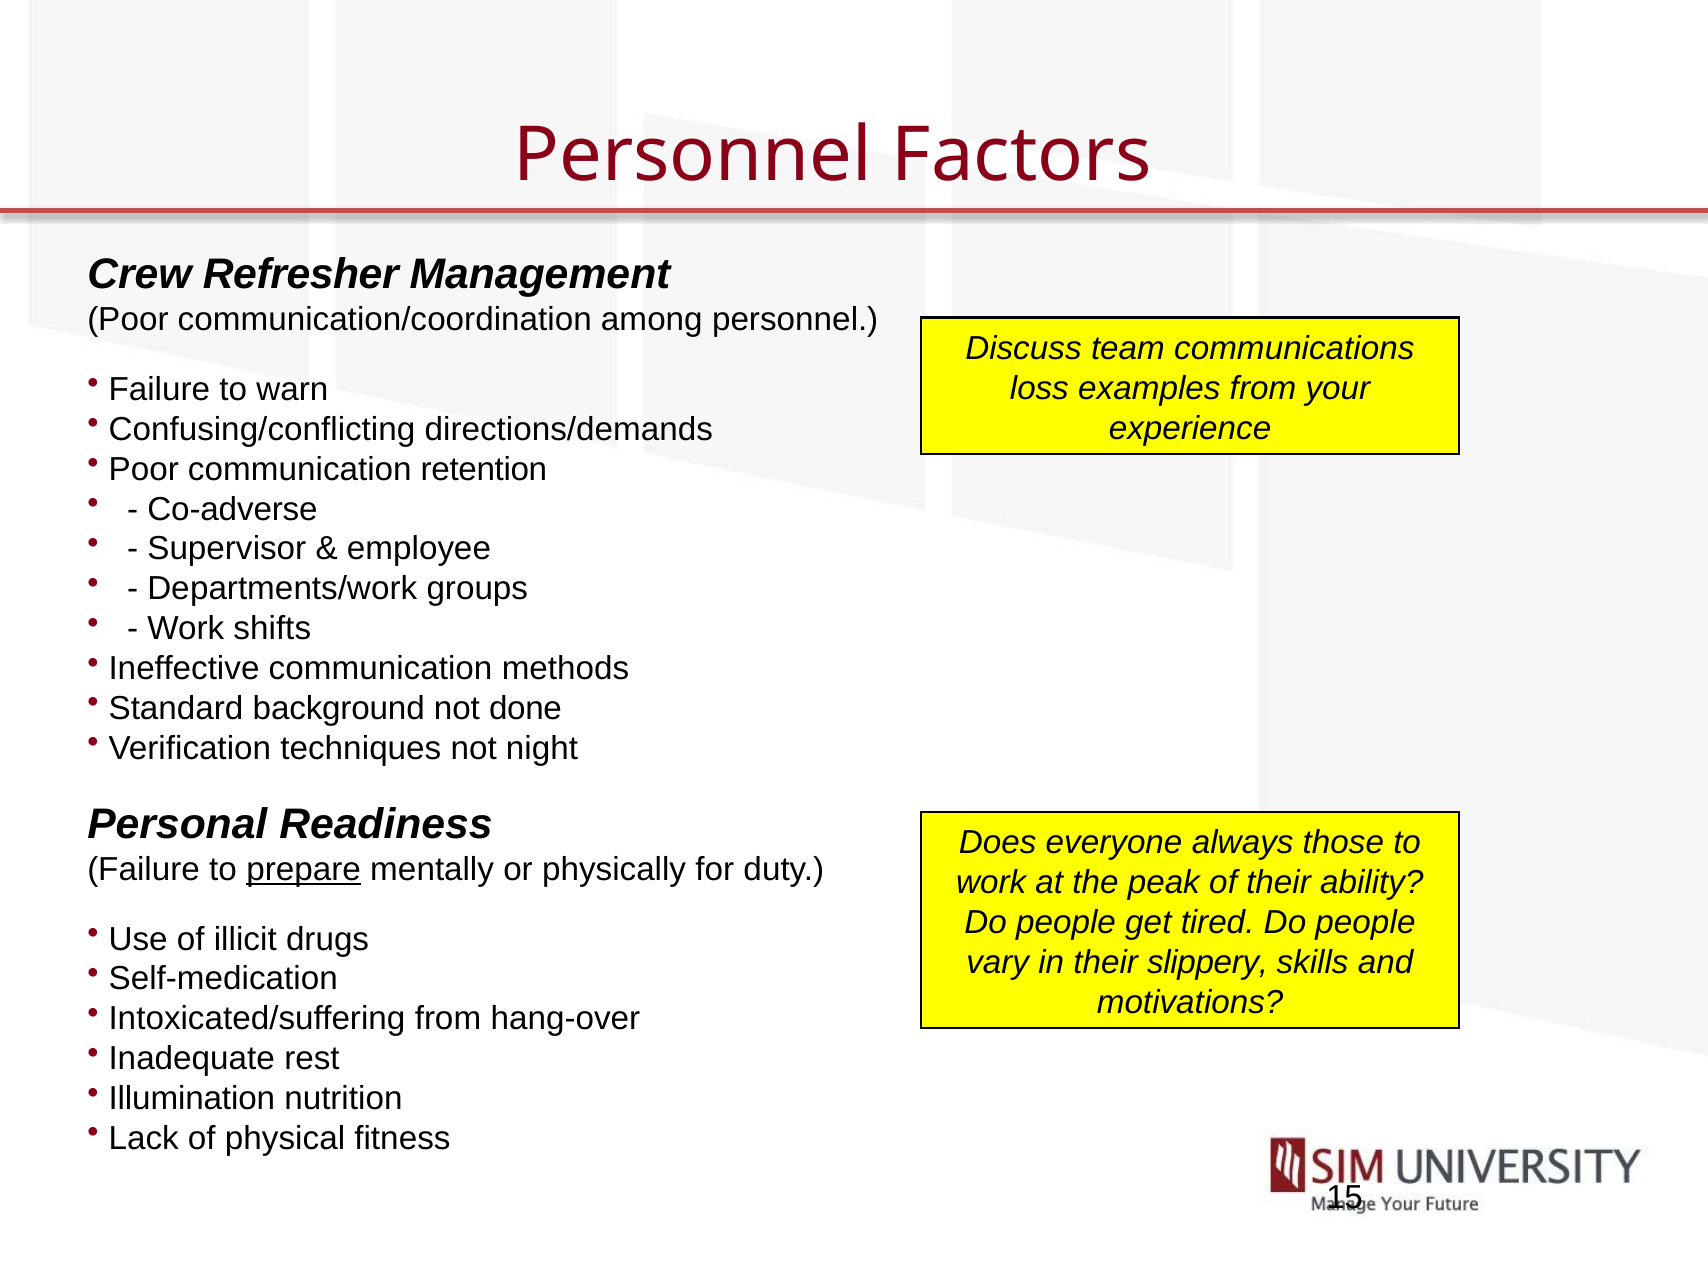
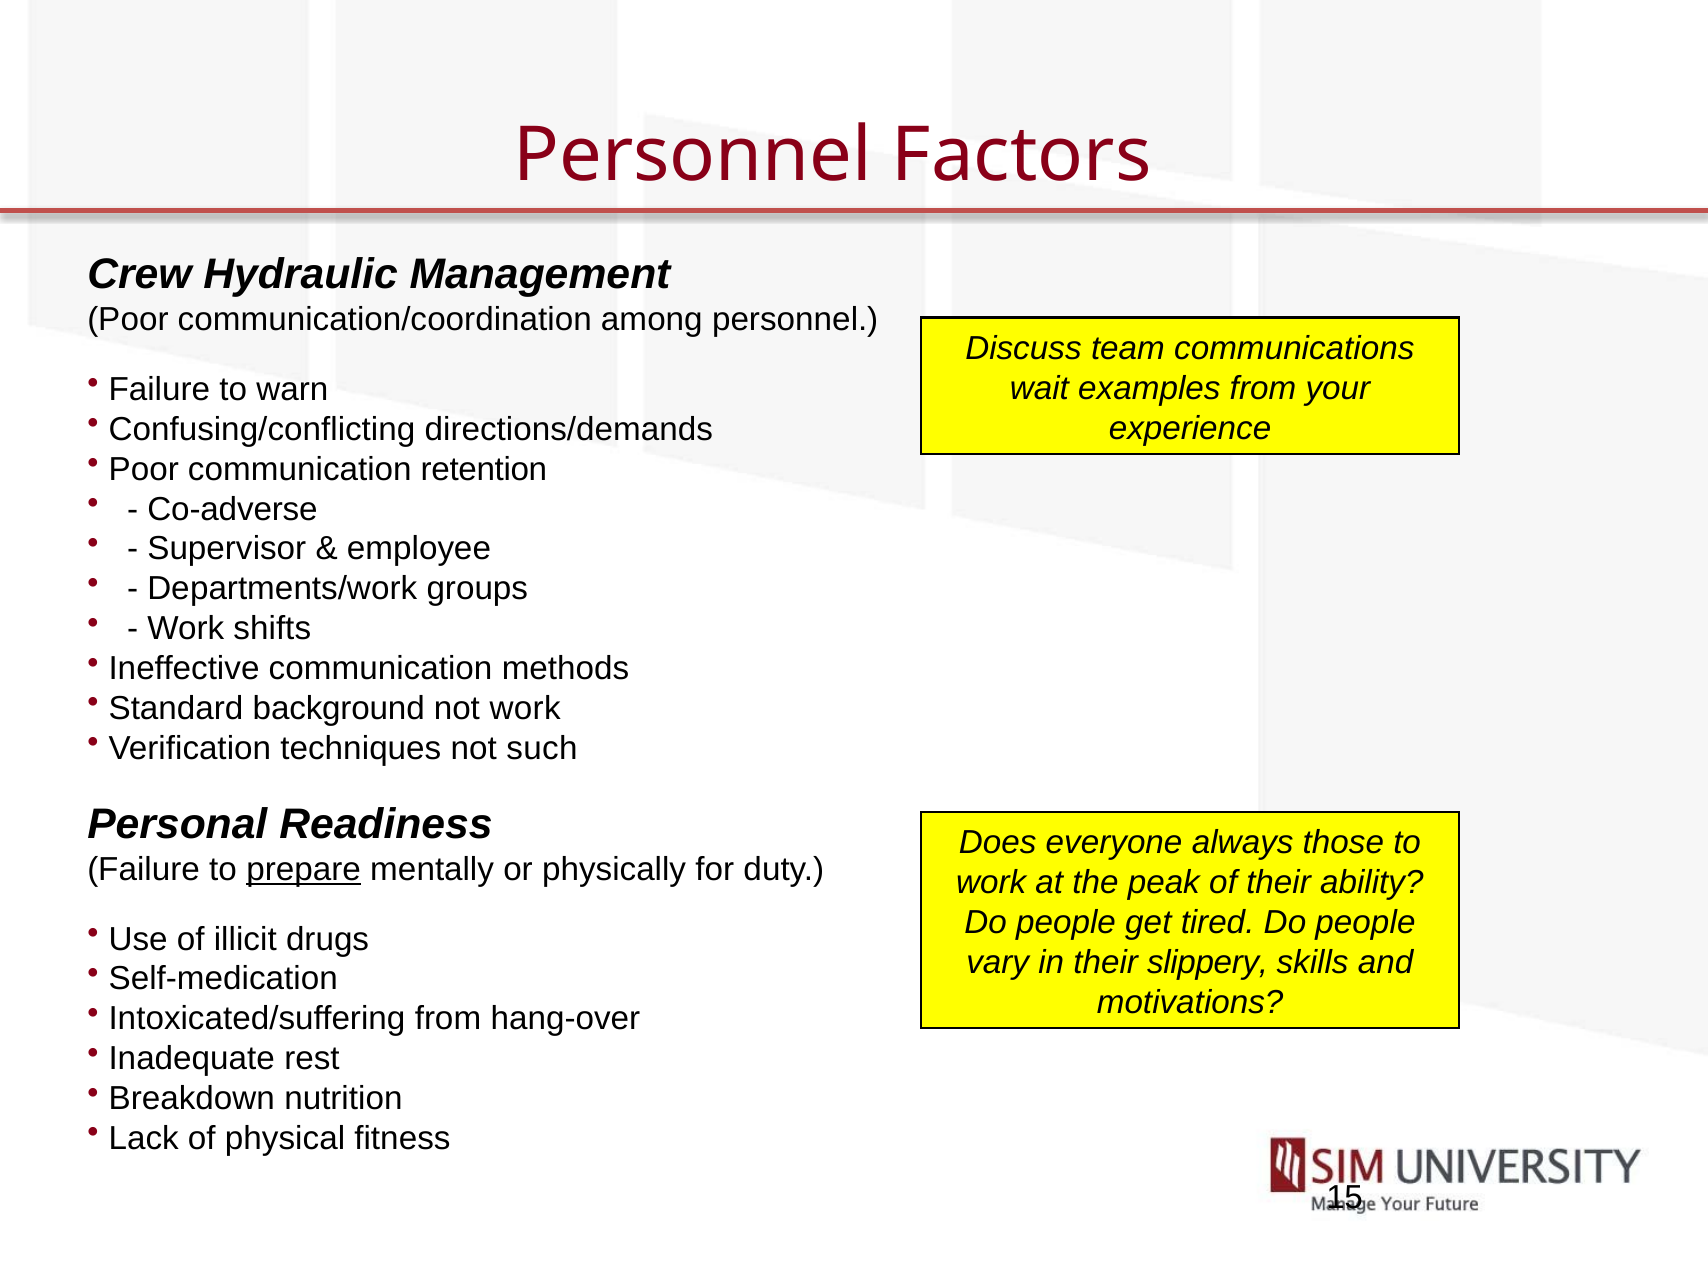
Refresher: Refresher -> Hydraulic (301, 275)
loss: loss -> wait (1039, 388)
not done: done -> work (525, 708)
night: night -> such (542, 748)
Illumination: Illumination -> Breakdown (192, 1099)
